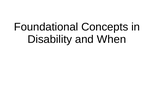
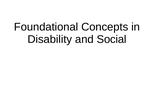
When: When -> Social (112, 40)
